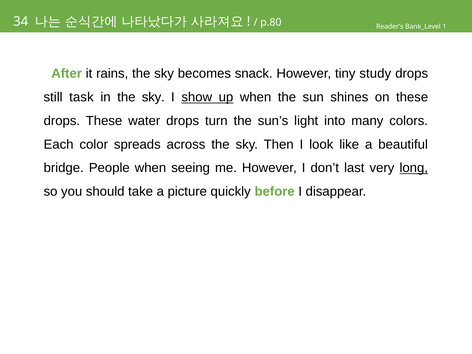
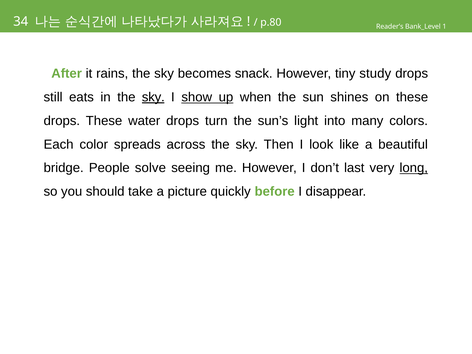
task: task -> eats (81, 97)
sky underline: none -> present (153, 97)
People when: when -> solve (150, 168)
